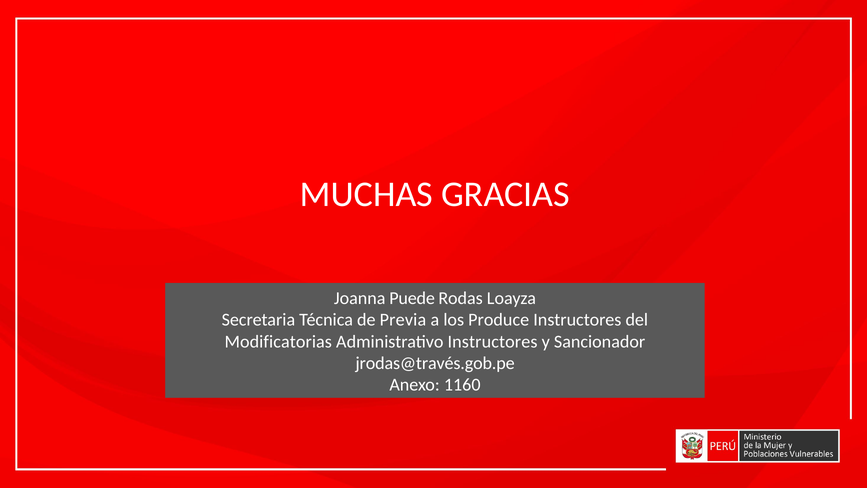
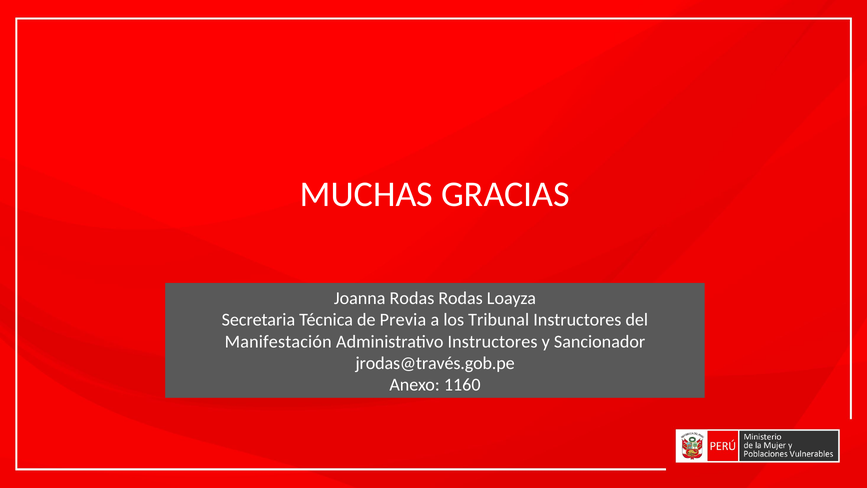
Joanna Puede: Puede -> Rodas (412, 298)
Produce: Produce -> Tribunal (499, 320)
Modificatorias: Modificatorias -> Manifestación (278, 341)
